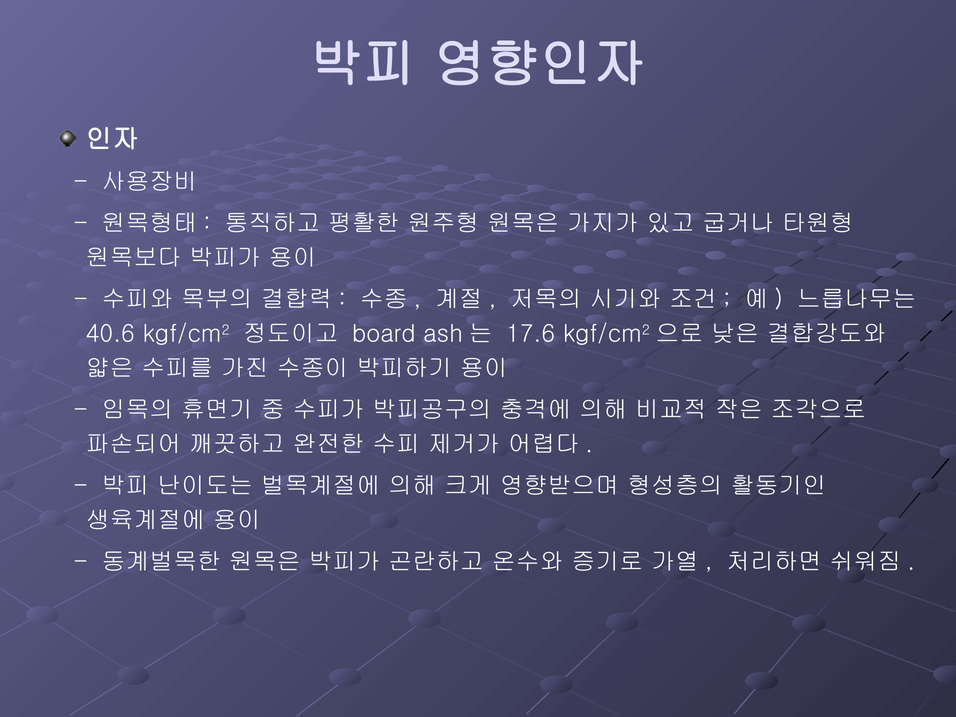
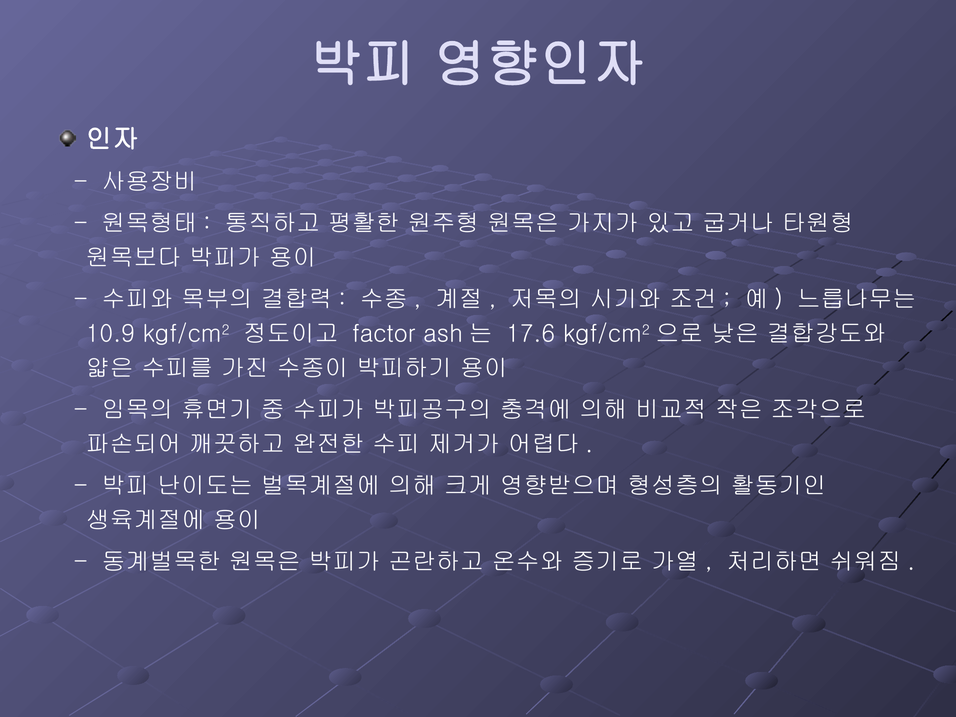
40.6: 40.6 -> 10.9 (110, 334)
board: board -> factor (384, 334)
